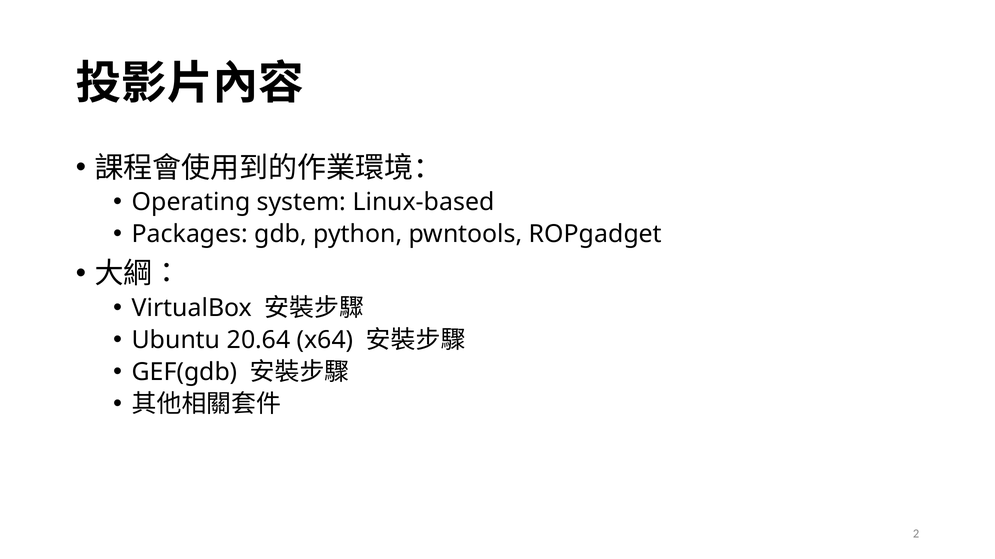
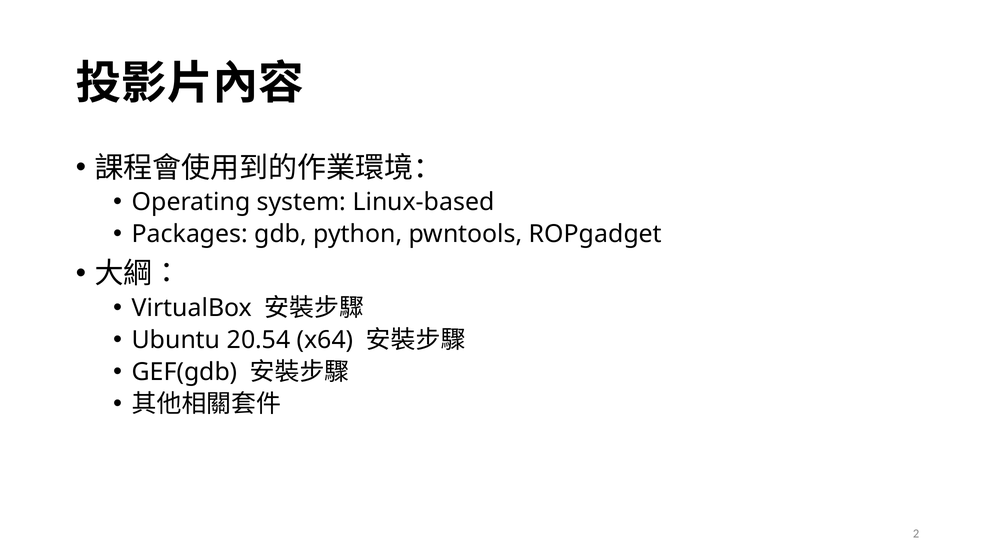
20.64: 20.64 -> 20.54 (259, 340)
